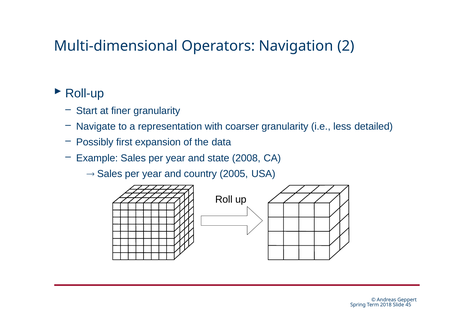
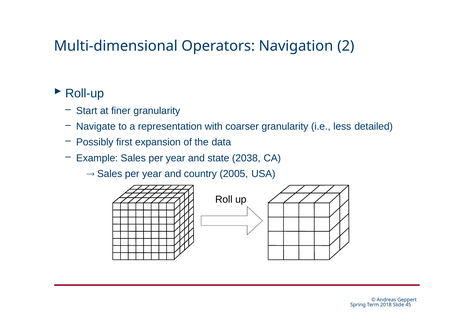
2008: 2008 -> 2038 (246, 158)
